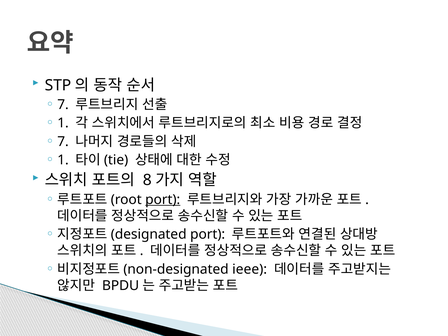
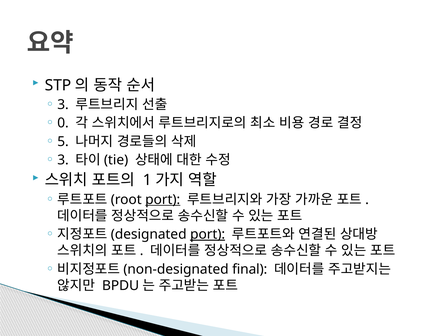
7: 7 -> 3 (63, 105)
1: 1 -> 0 (63, 123)
7: 7 -> 5 (63, 141)
1: 1 -> 3 (63, 160)
8: 8 -> 1 (147, 180)
port underline: none -> present (208, 234)
ieee: ieee -> final (250, 269)
